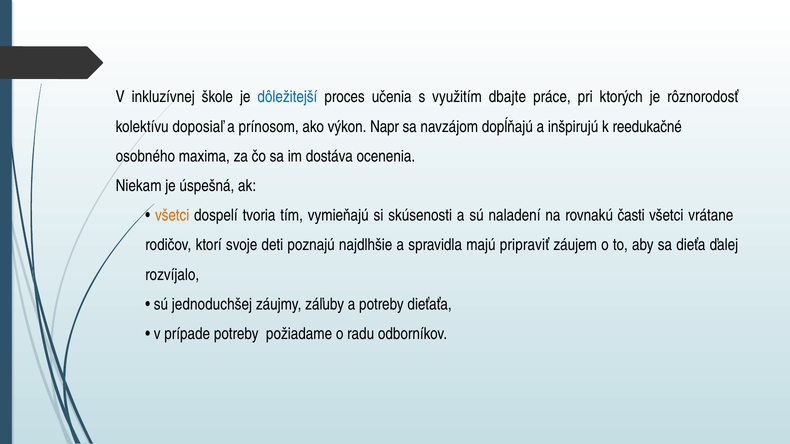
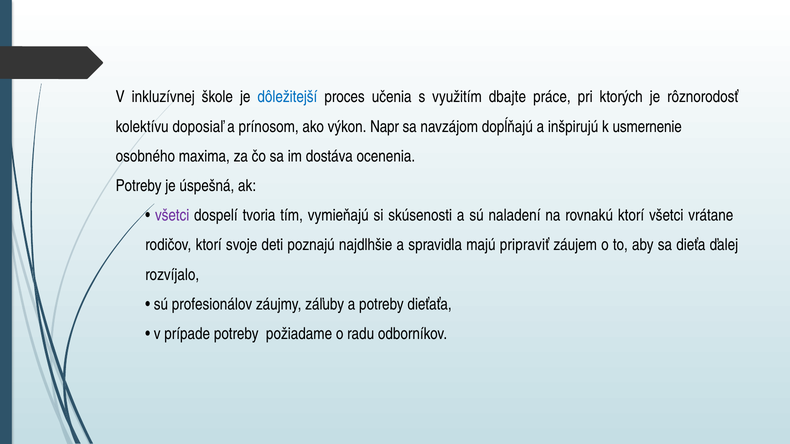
reedukačné: reedukačné -> usmernenie (647, 127)
Niekam: Niekam -> Potreby (139, 186)
všetci colour: orange -> purple (172, 216)
rovnakú časti: časti -> ktorí (631, 216)
jednoduchšej: jednoduchšej -> profesionálov (212, 305)
